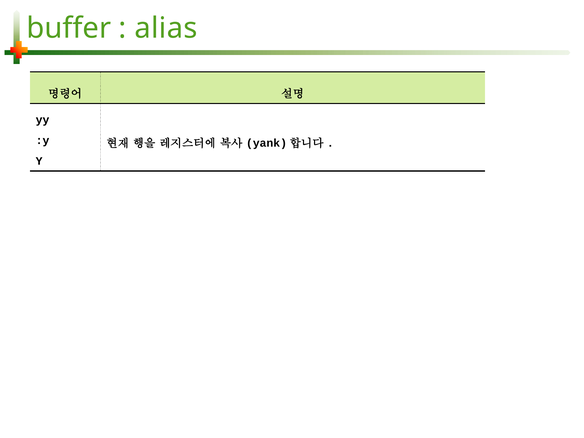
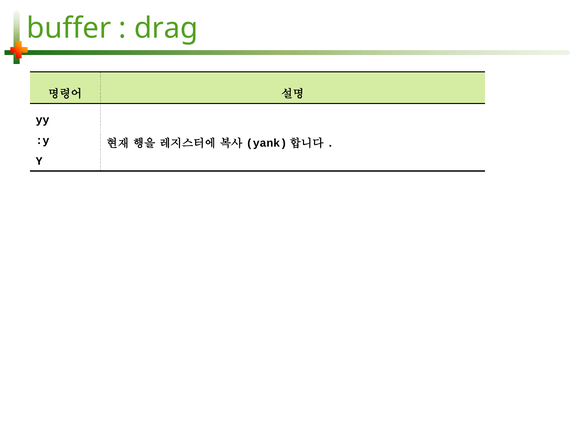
alias: alias -> drag (166, 28)
